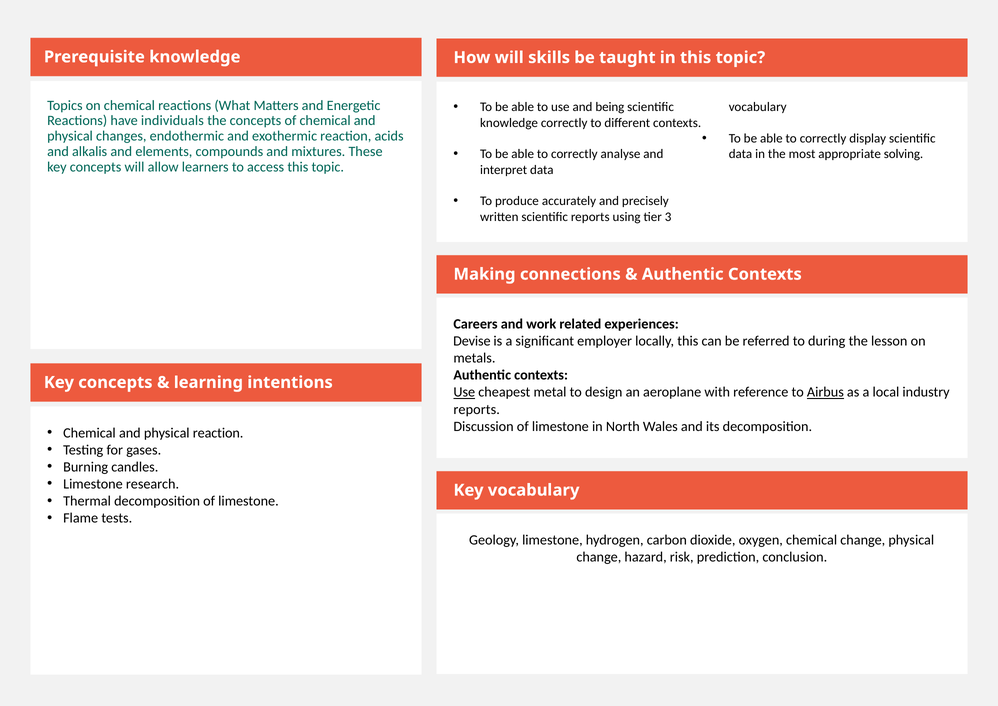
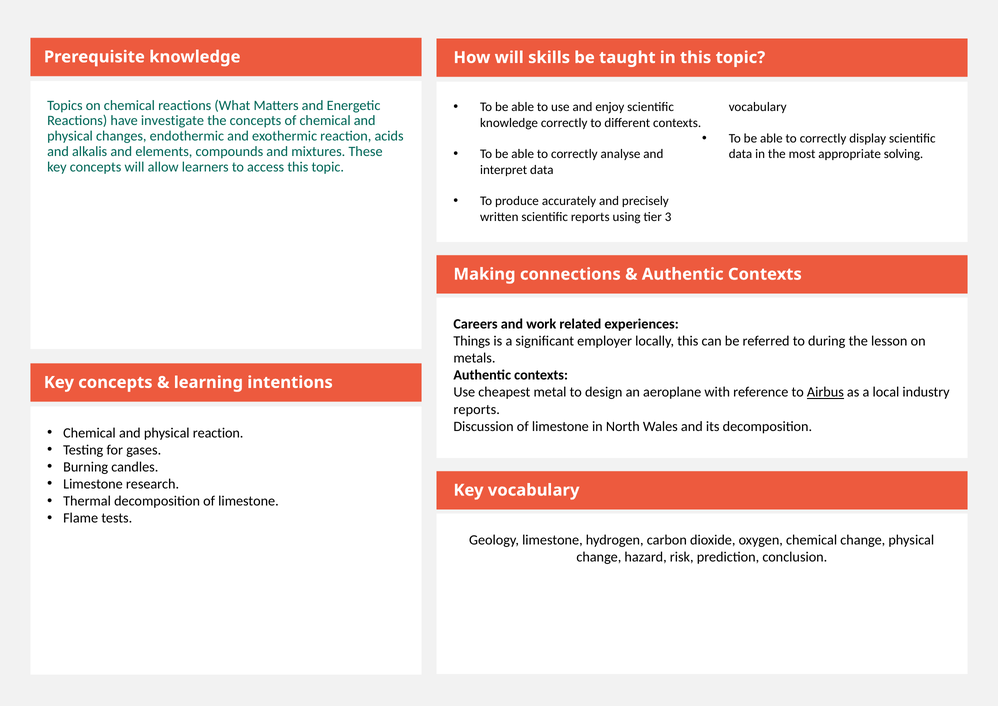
being: being -> enjoy (610, 107)
individuals: individuals -> investigate (173, 121)
Devise: Devise -> Things (472, 341)
Use underline: present -> none (464, 392)
